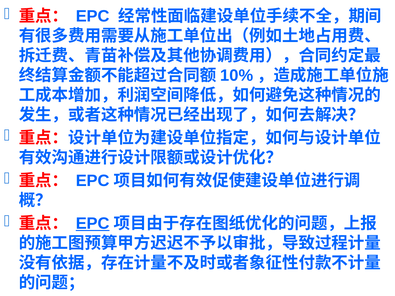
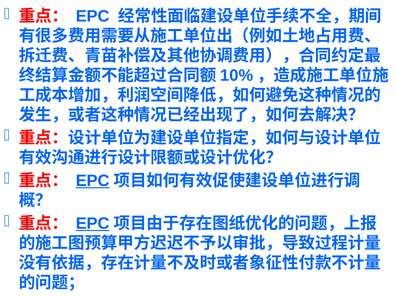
EPC underline: none -> present (93, 181)
